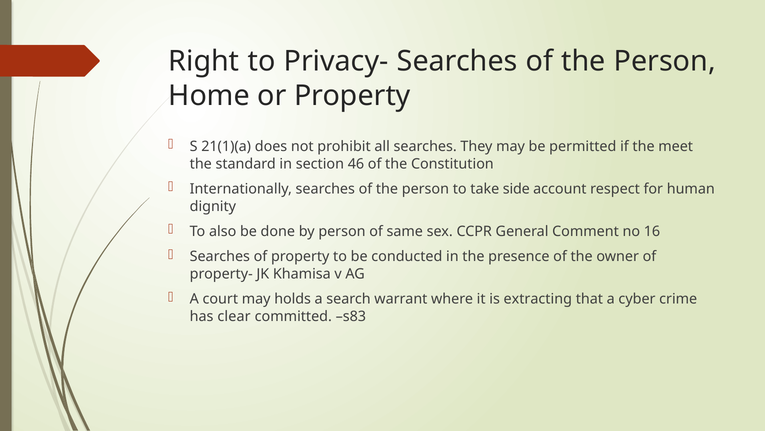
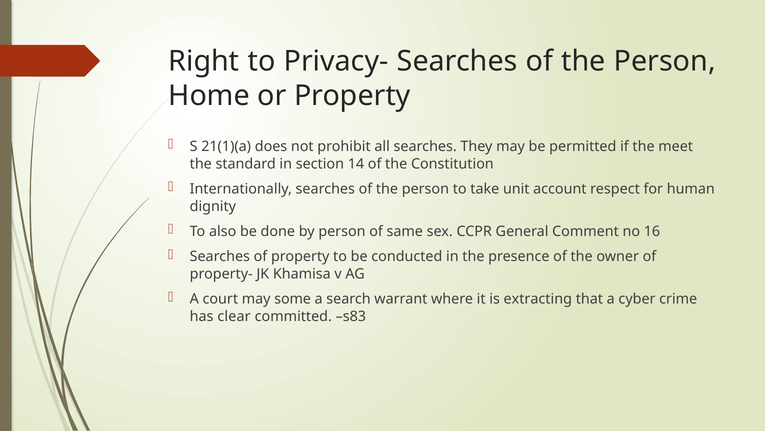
46: 46 -> 14 (356, 164)
side: side -> unit (516, 189)
holds: holds -> some (293, 299)
